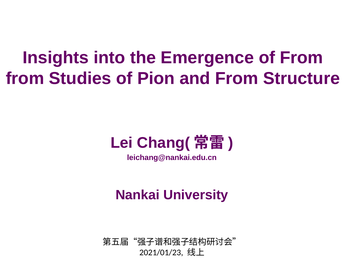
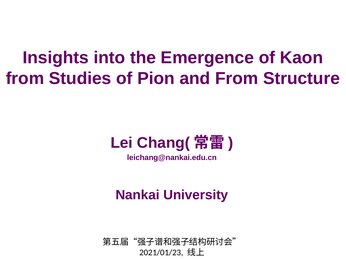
of From: From -> Kaon (301, 58)
